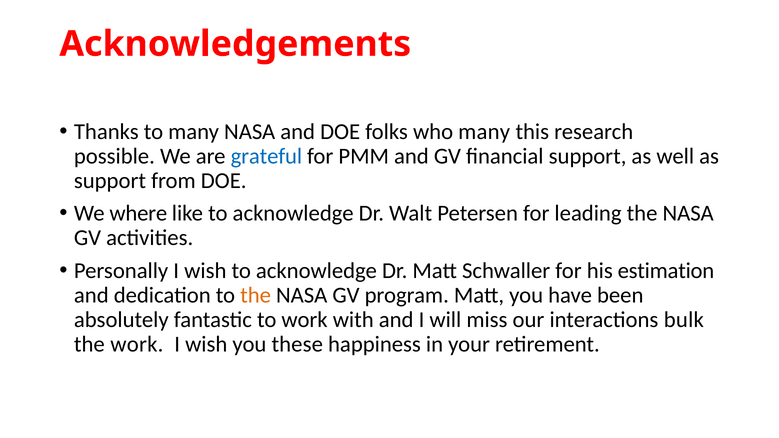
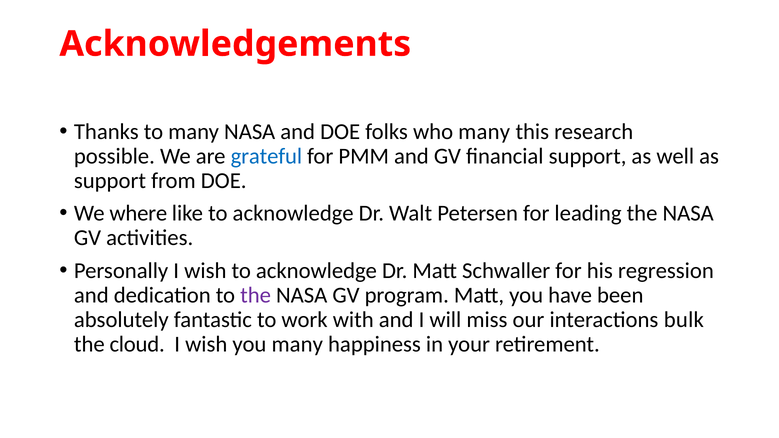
estimation: estimation -> regression (666, 271)
the colour: orange -> purple (256, 295)
the work: work -> cloud (137, 344)
you these: these -> many (297, 344)
